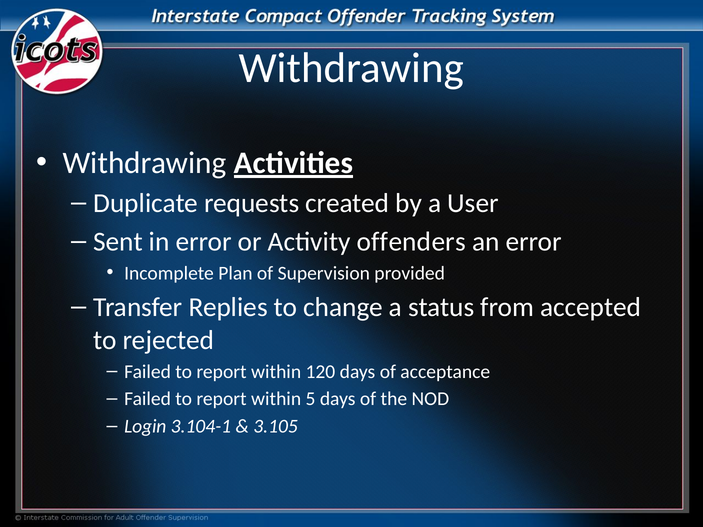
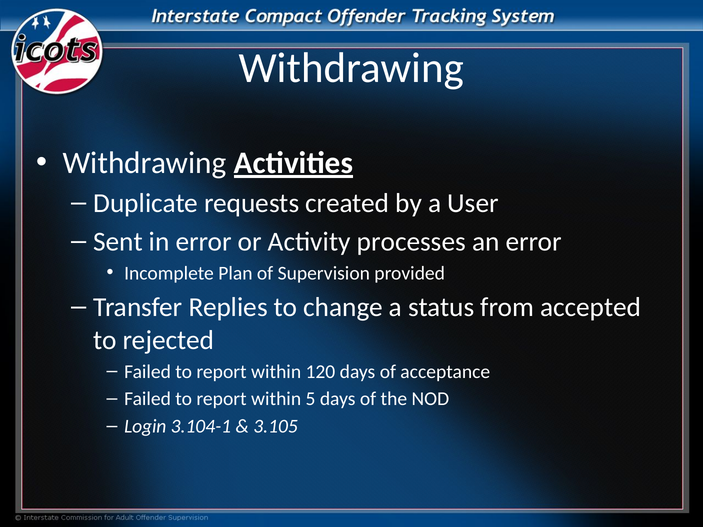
offenders: offenders -> processes (411, 242)
